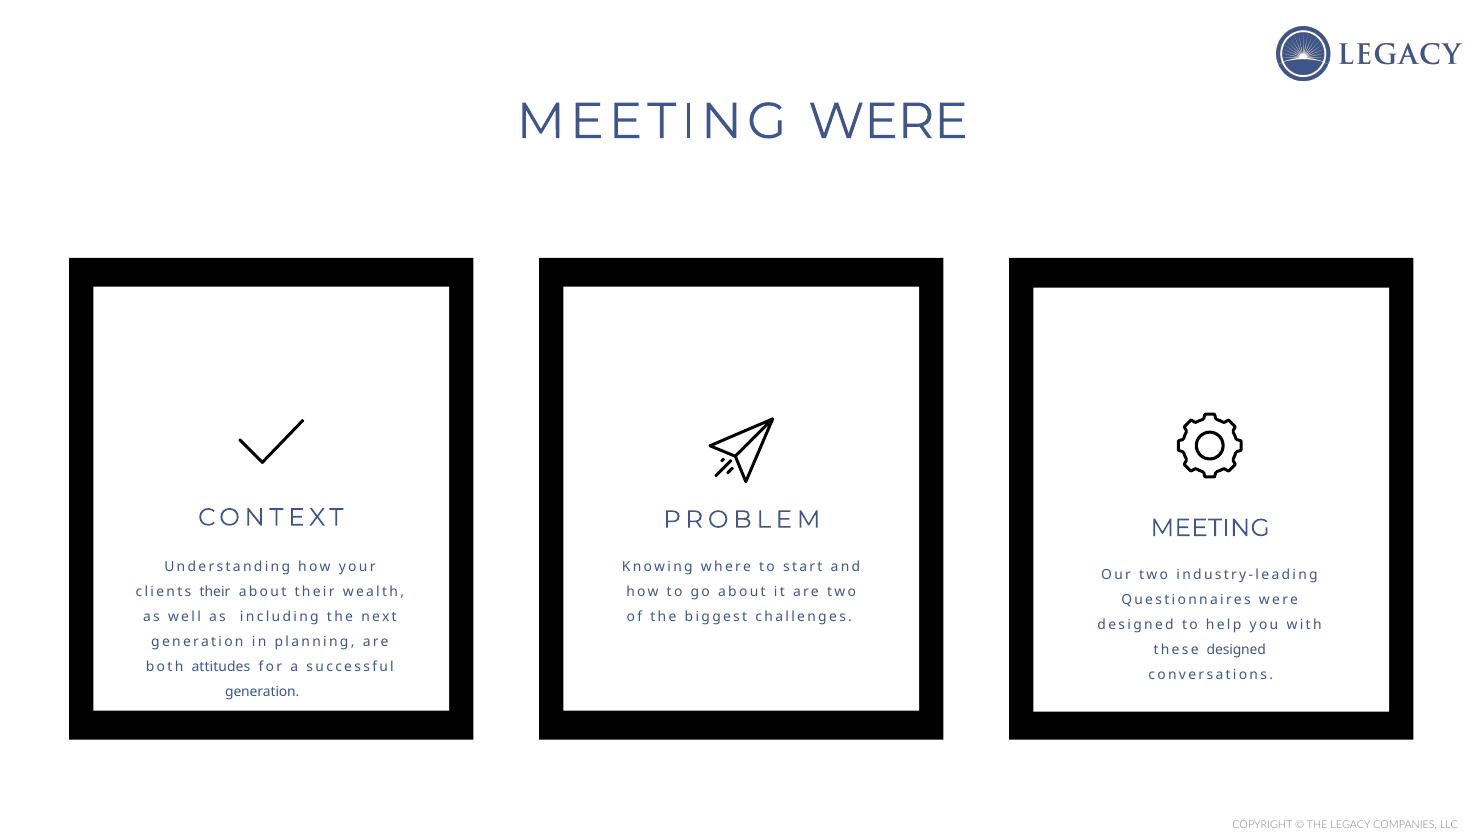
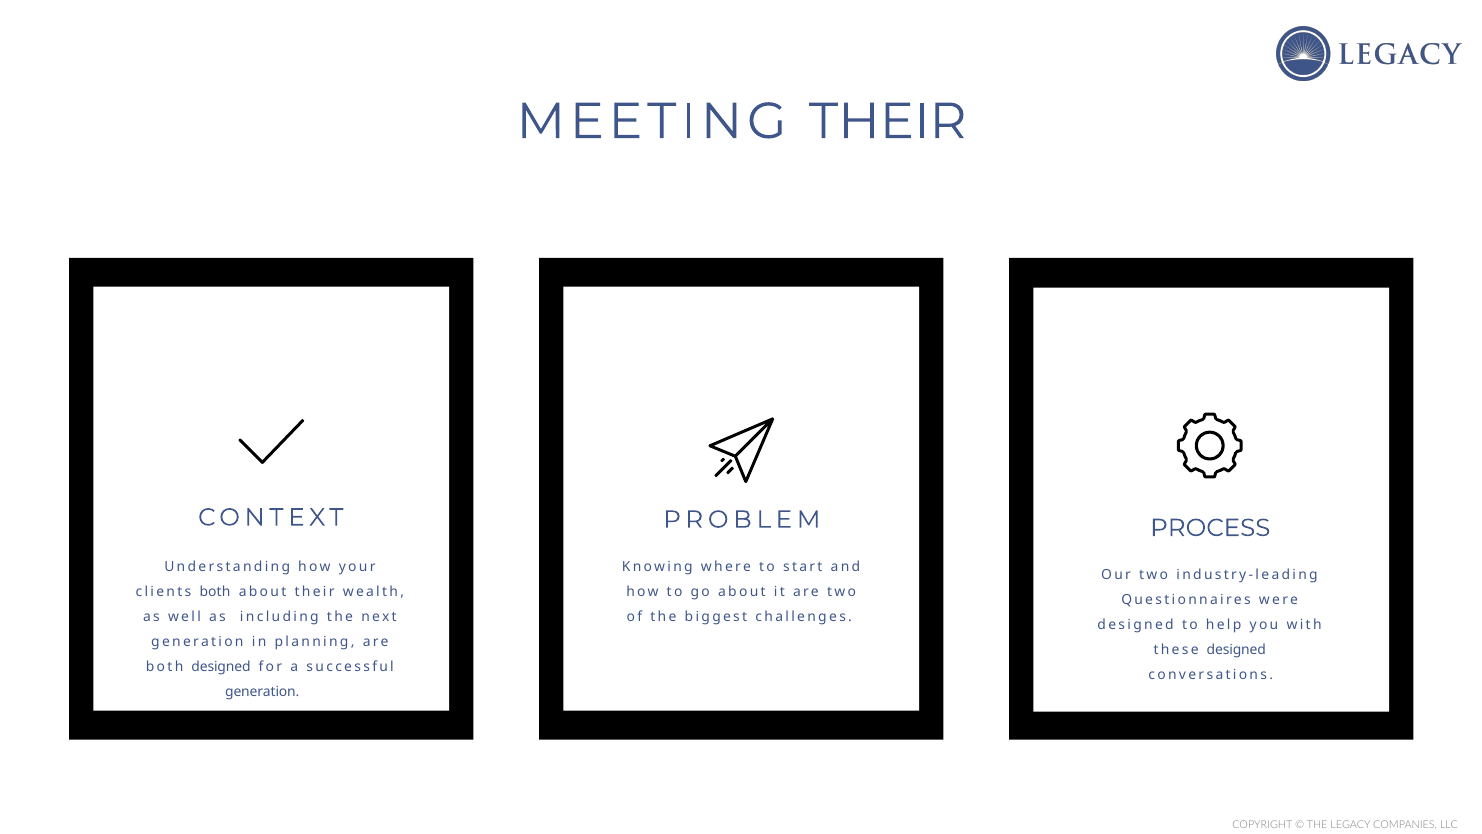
MEETING WERE: WERE -> THEIR (888, 121)
MEETING: MEETING -> PROCESS (1210, 528)
clients their: their -> both (215, 592)
both attitudes: attitudes -> designed (221, 667)
